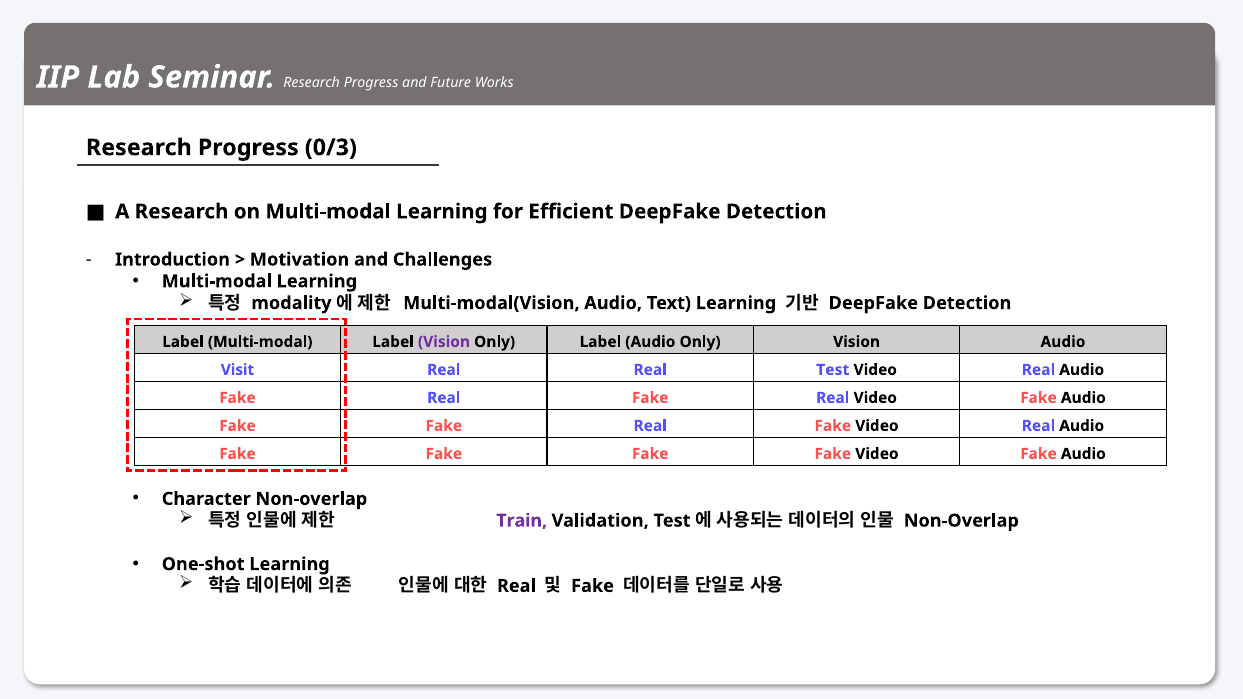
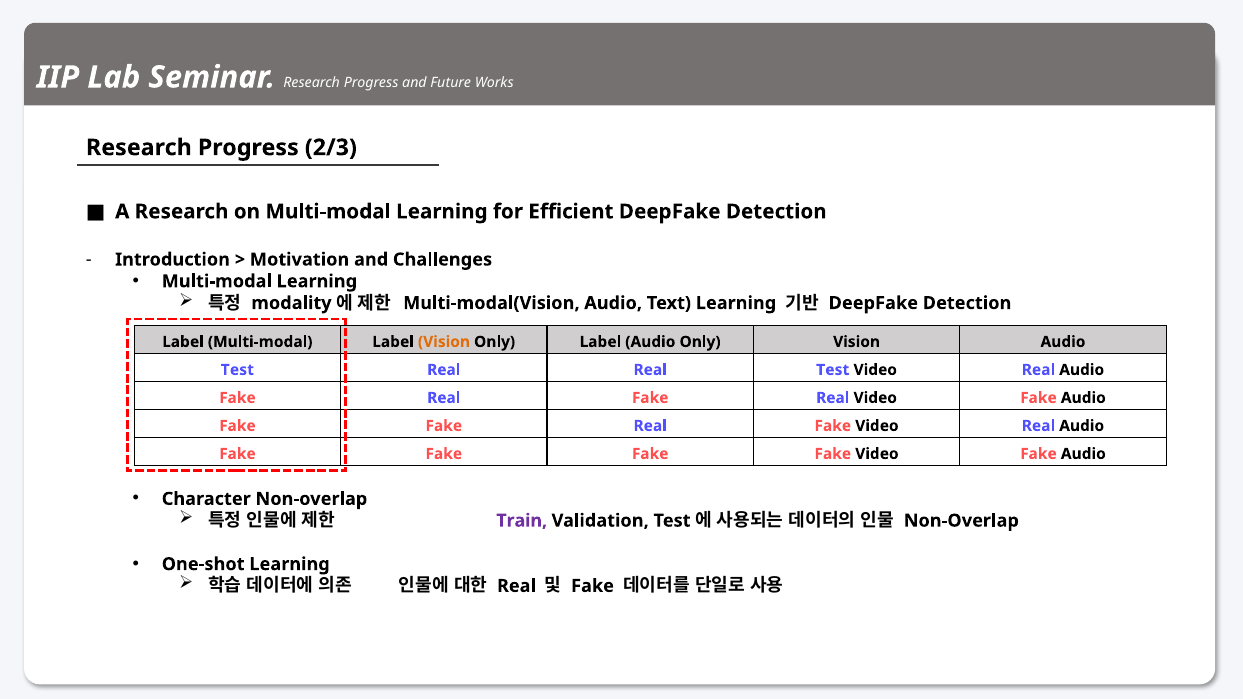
0/3: 0/3 -> 2/3 (331, 148)
Vision colour: purple -> orange (444, 342)
Visit: Visit -> Test (237, 370)
